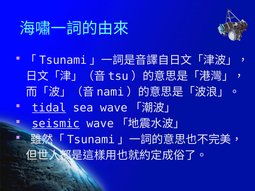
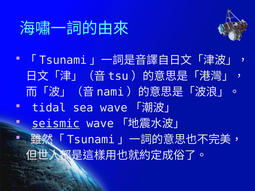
tidal underline: present -> none (49, 108)
